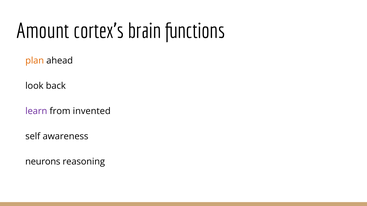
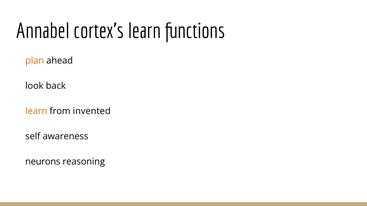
Amount: Amount -> Annabel (43, 31)
cortex’s brain: brain -> learn (145, 31)
learn colour: purple -> orange (36, 111)
